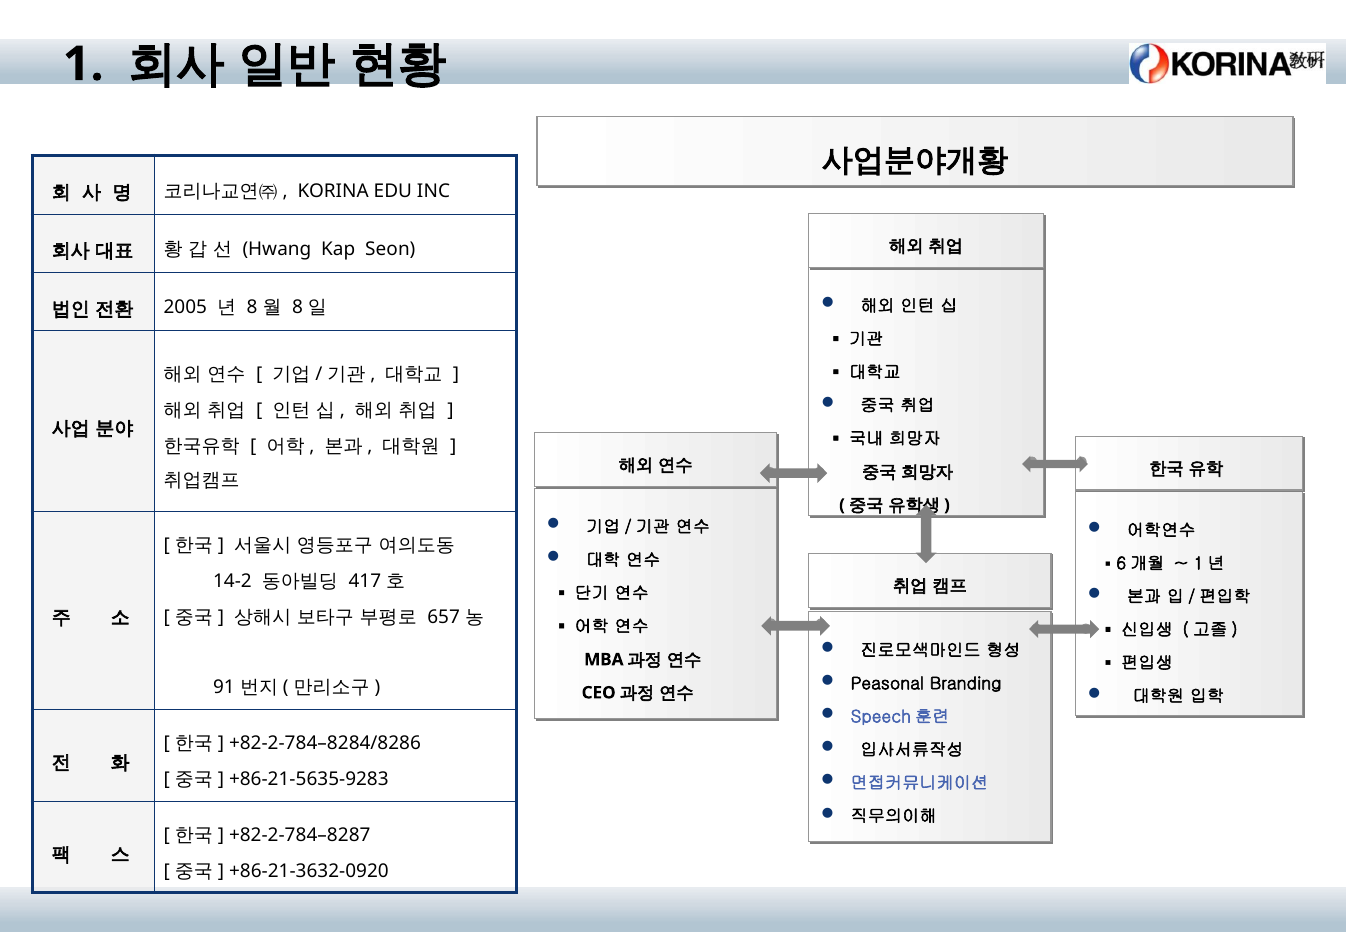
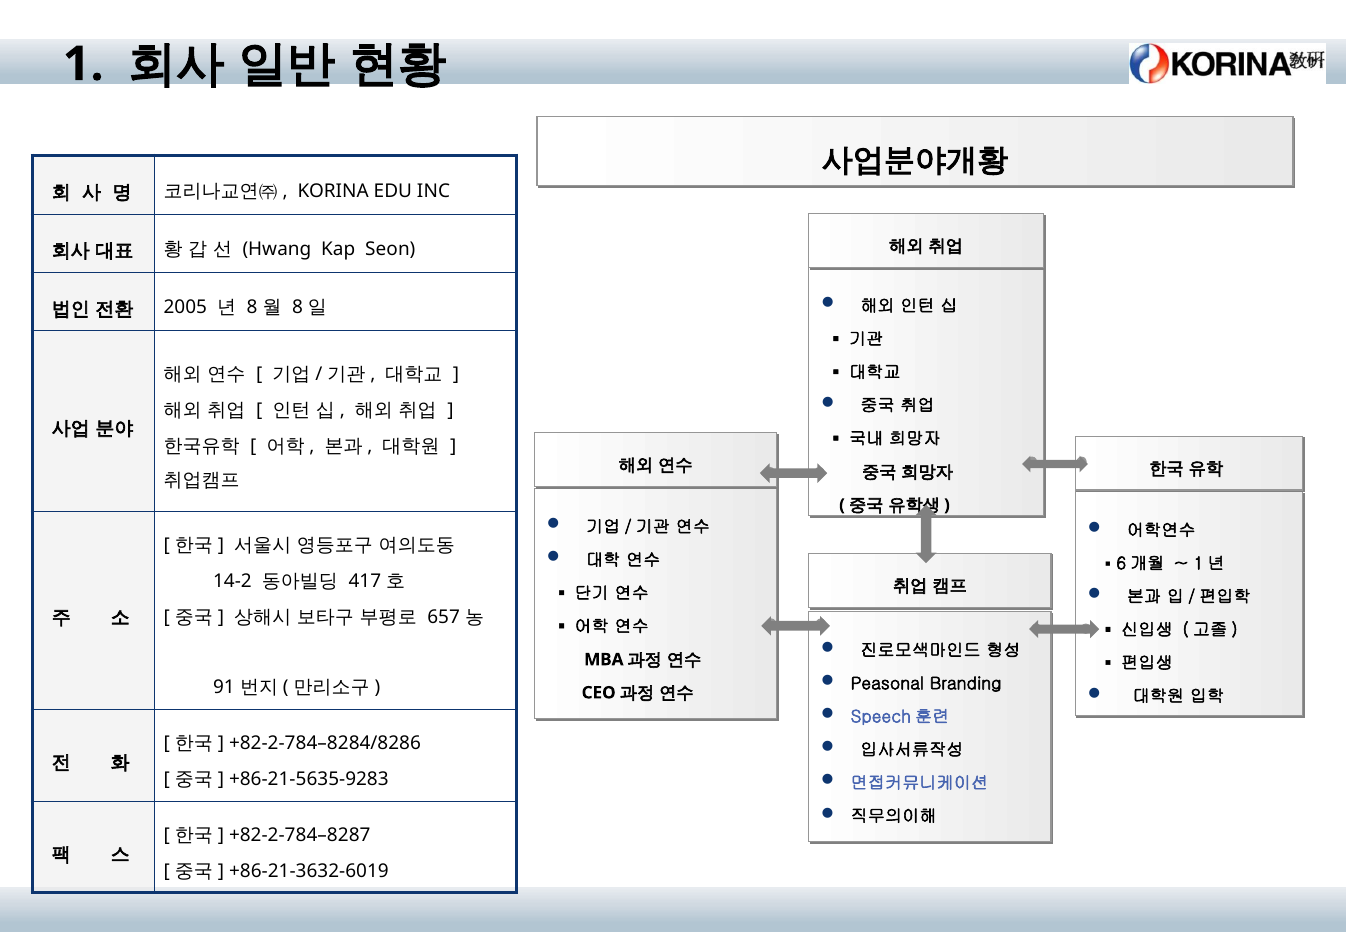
+86-21-3632-0920: +86-21-3632-0920 -> +86-21-3632-6019 (309, 871)
